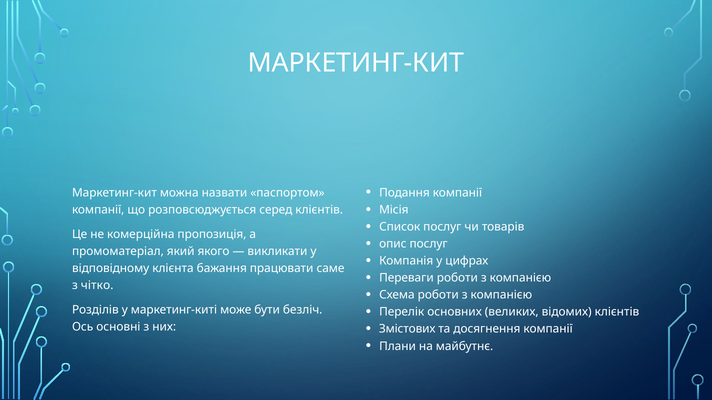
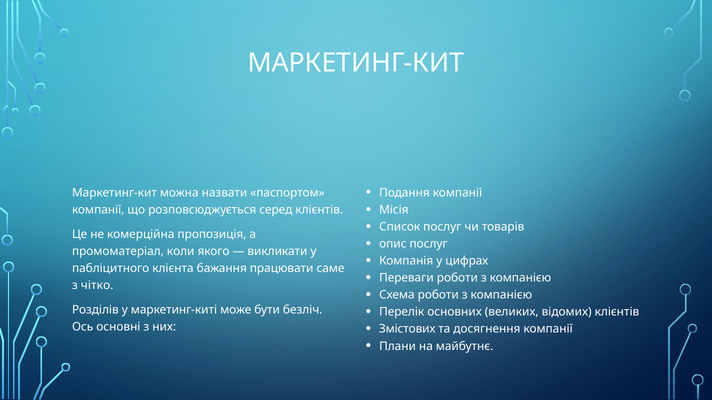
який: який -> коли (181, 252)
відповідному: відповідному -> пабліцитного (111, 269)
